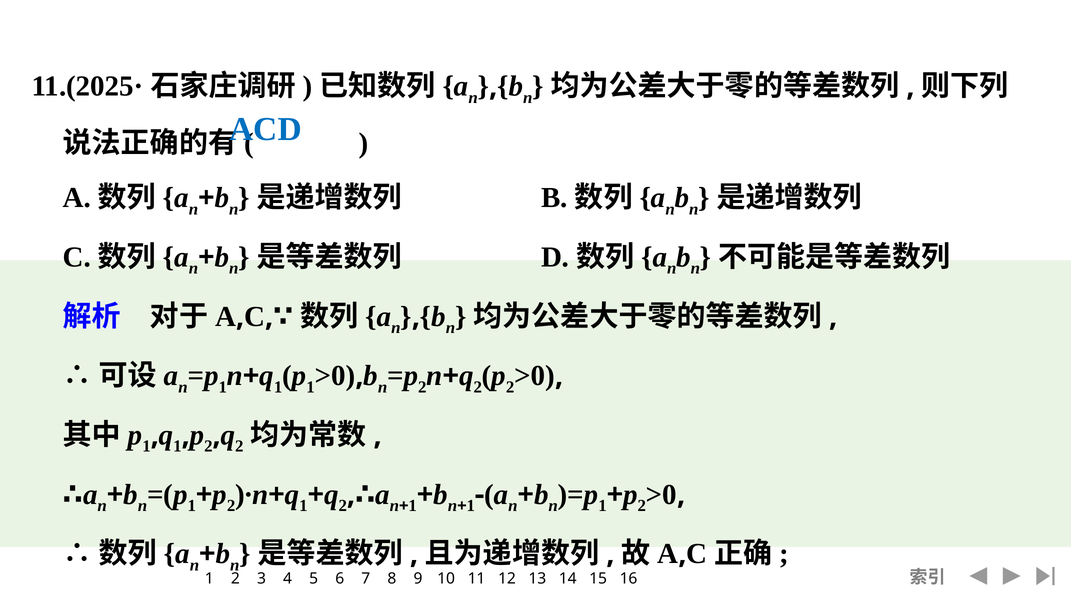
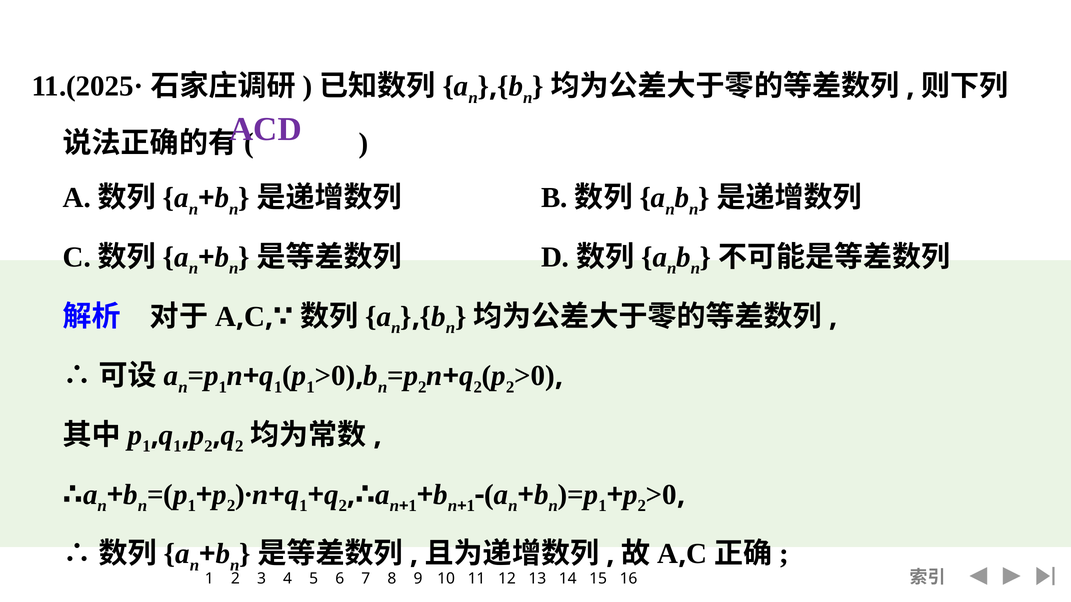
ACD colour: blue -> purple (265, 129)
